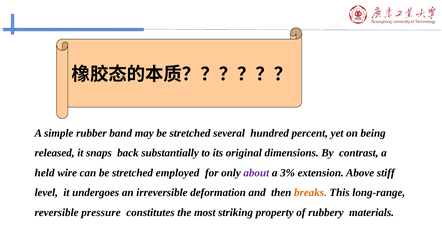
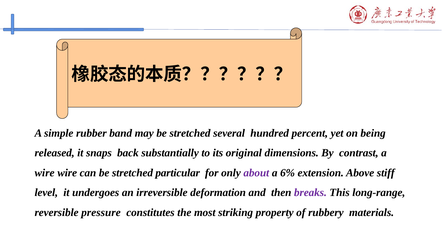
held: held -> wire (45, 173)
employed: employed -> particular (178, 173)
3%: 3% -> 6% (288, 173)
breaks colour: orange -> purple (310, 193)
